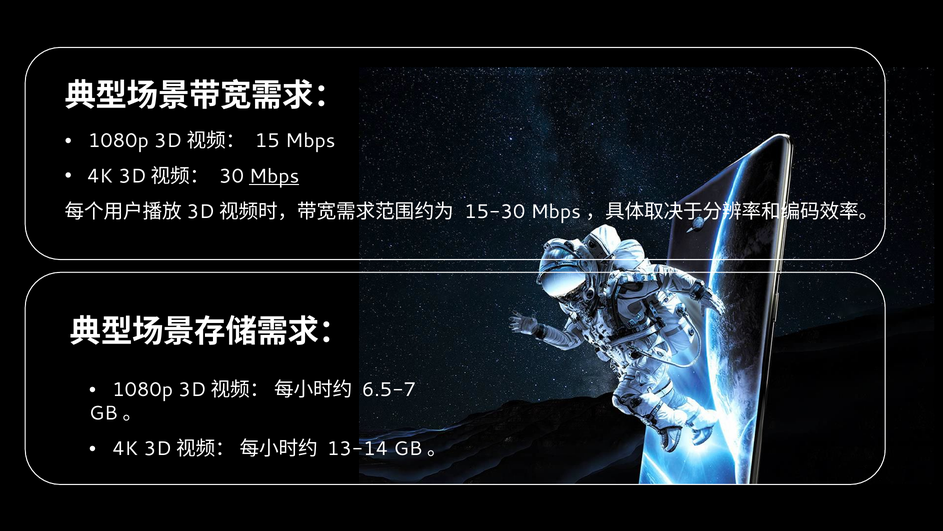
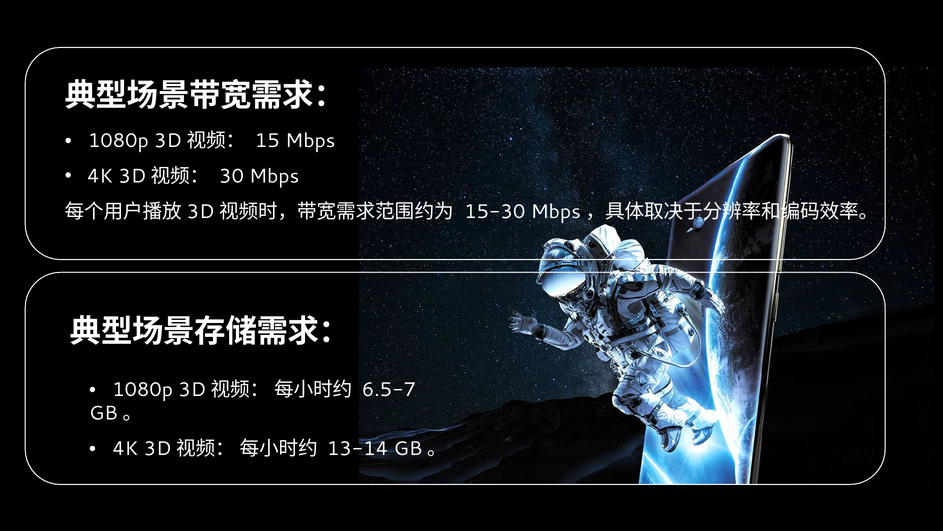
Mbps underline: present -> none (274, 176)
